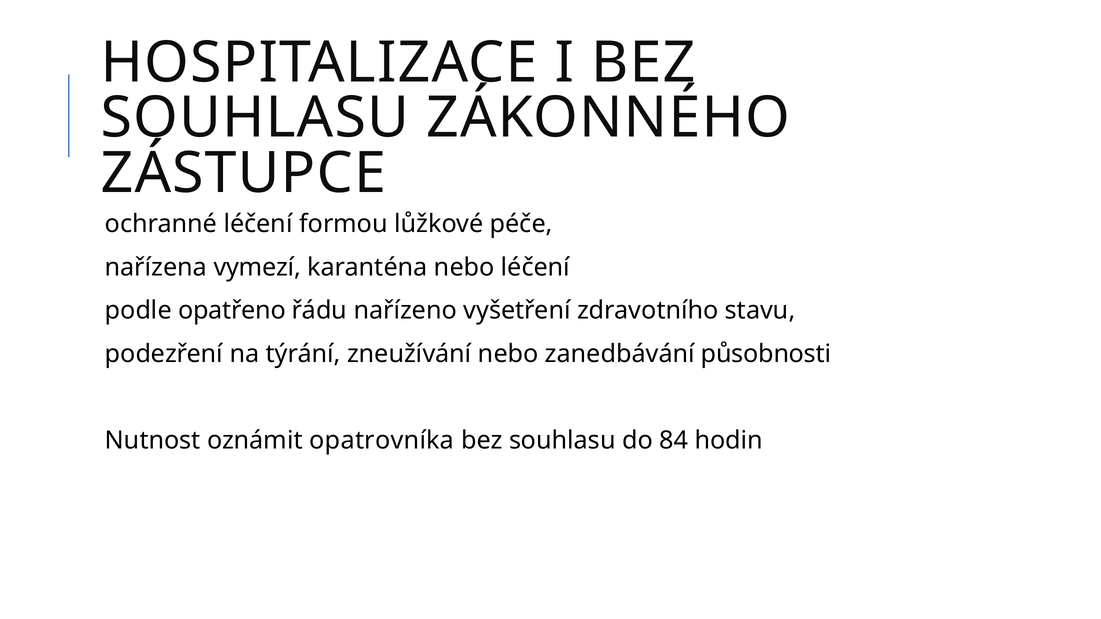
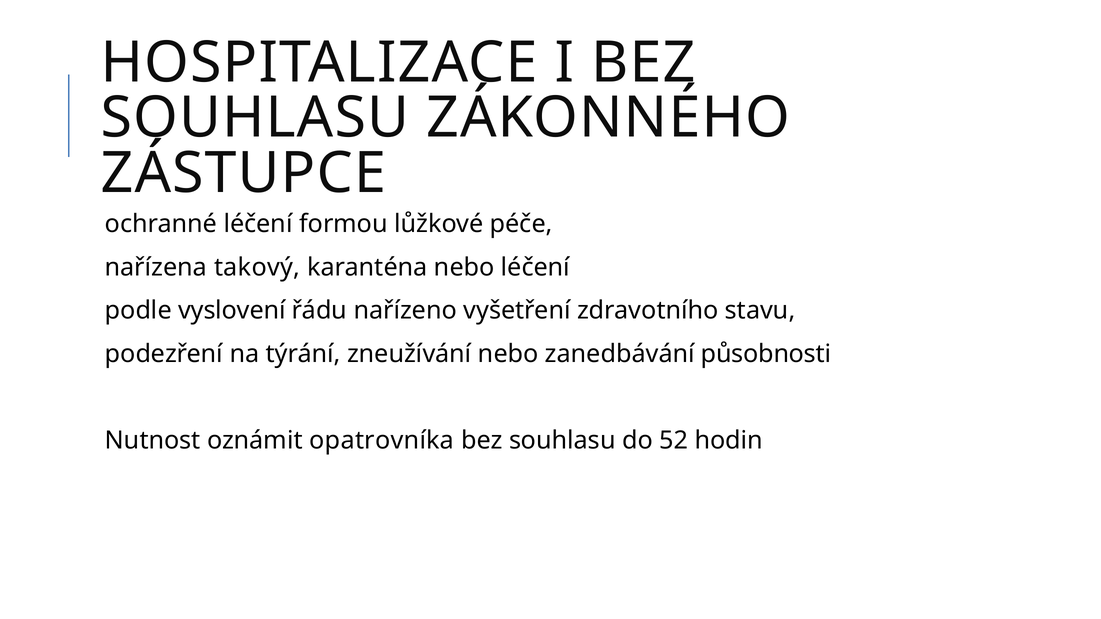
vymezí: vymezí -> takový (257, 267)
opatřeno: opatřeno -> vyslovení (232, 311)
84: 84 -> 52 (674, 441)
